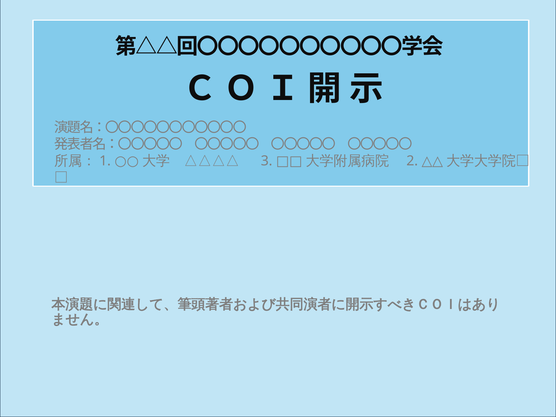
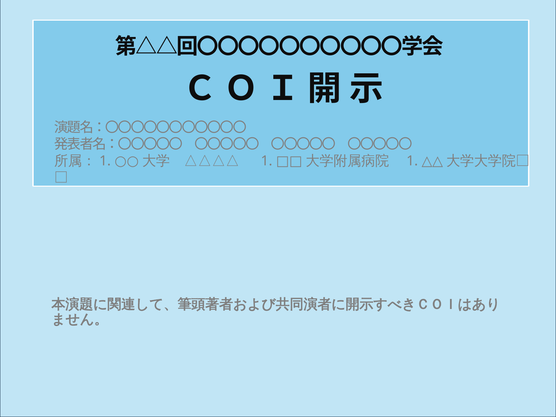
3: 3 -> 1 (267, 161)
2: 2 -> 1 (412, 161)
